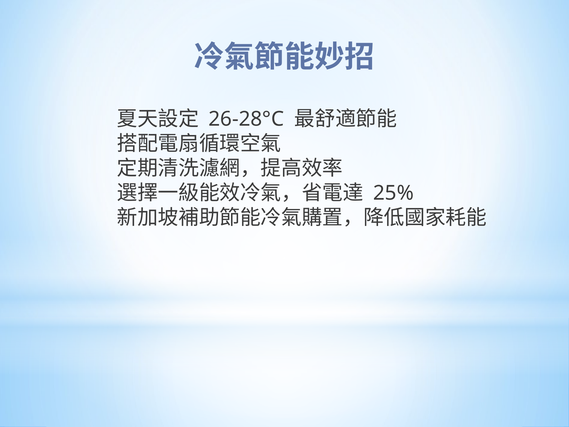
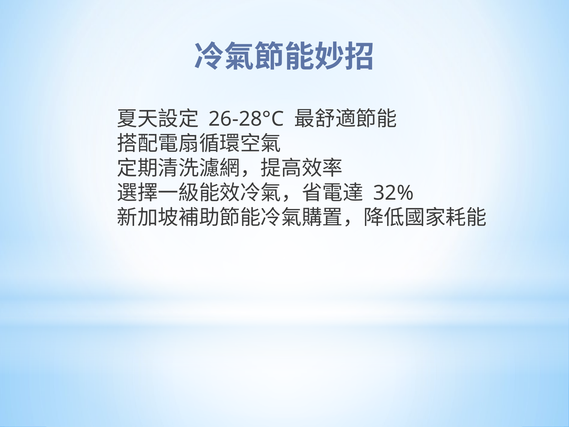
25%: 25% -> 32% (393, 193)
